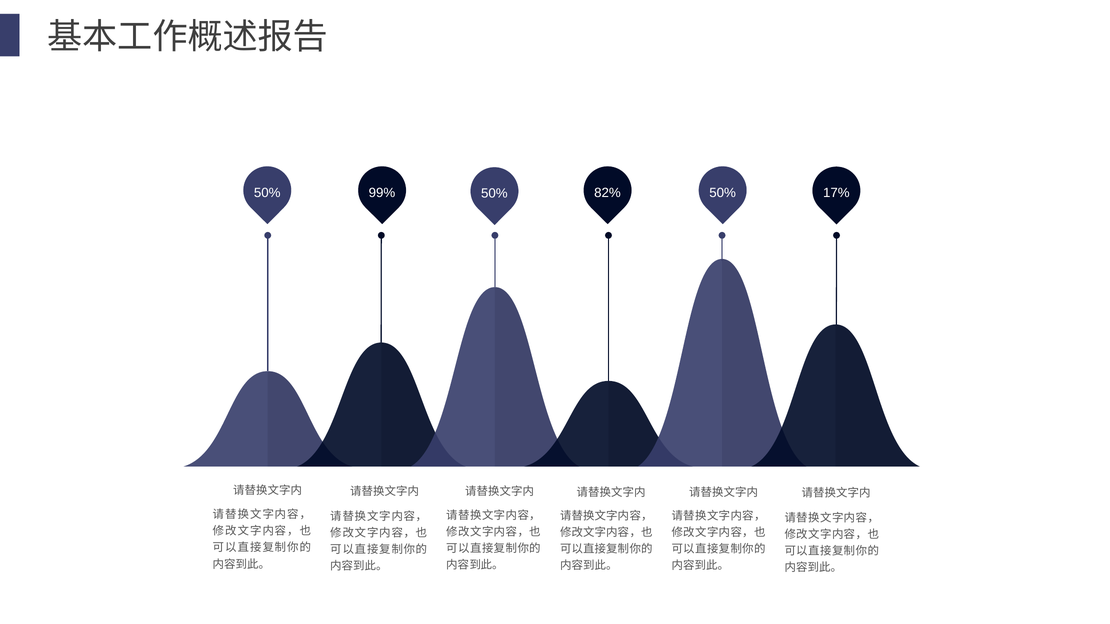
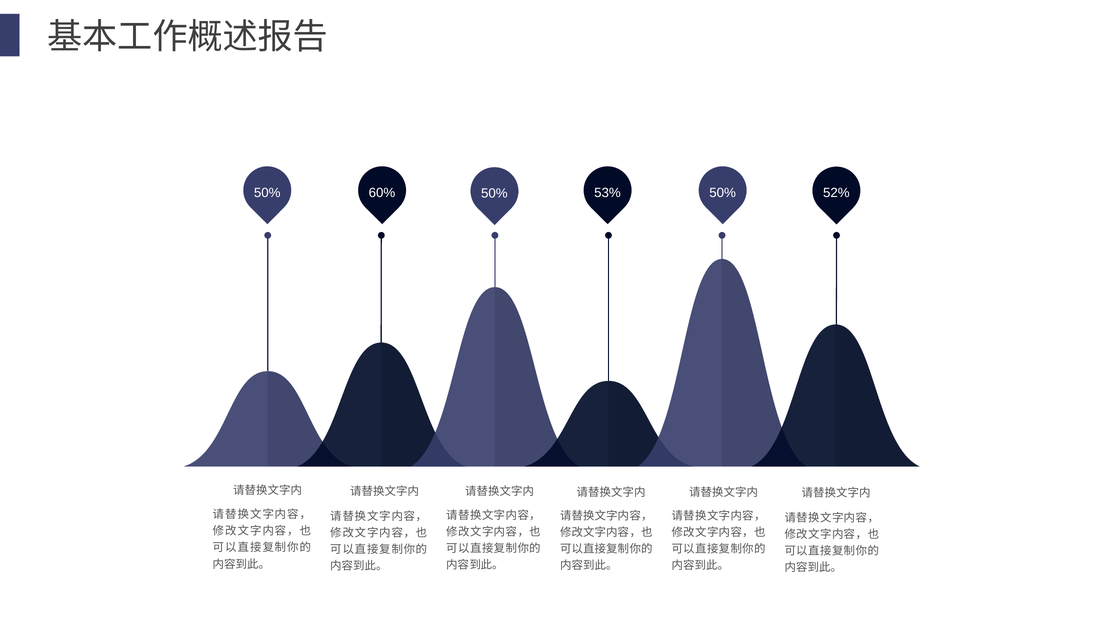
99%: 99% -> 60% (382, 193)
82%: 82% -> 53% (608, 193)
17%: 17% -> 52% (836, 193)
